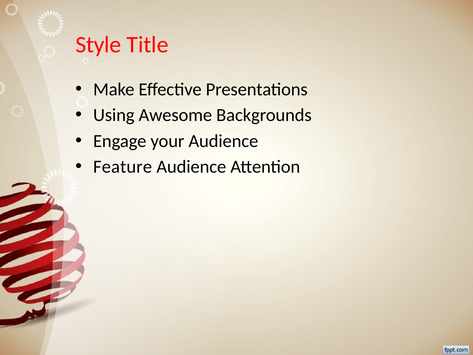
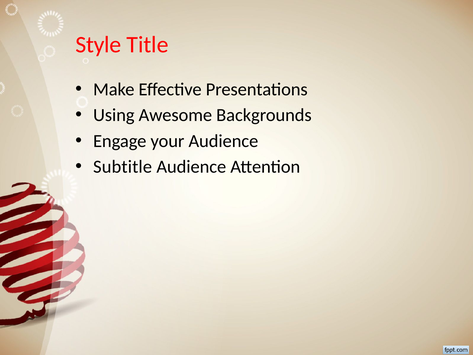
Feature: Feature -> Subtitle (123, 167)
